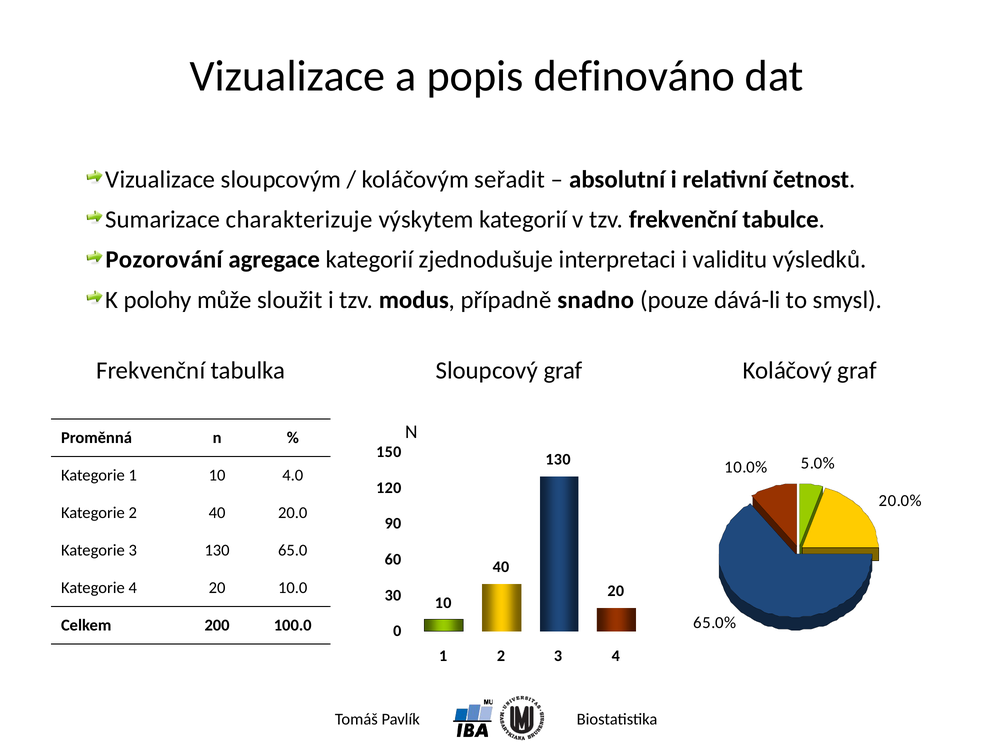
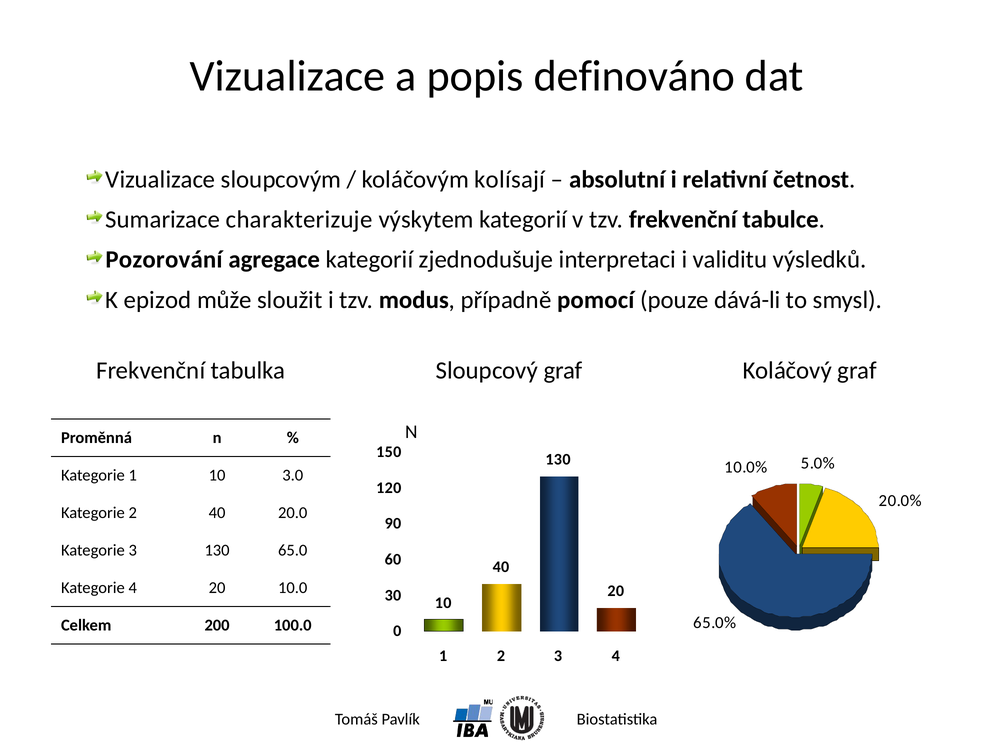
seřadit: seřadit -> kolísají (510, 179)
polohy: polohy -> epizod (158, 300)
snadno: snadno -> pomocí (596, 300)
4.0: 4.0 -> 3.0 (293, 476)
